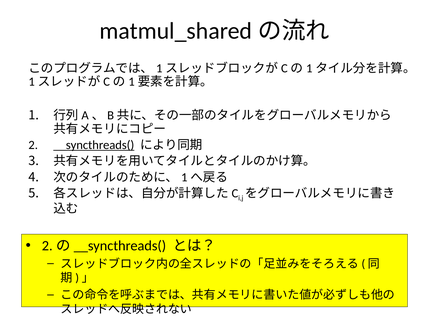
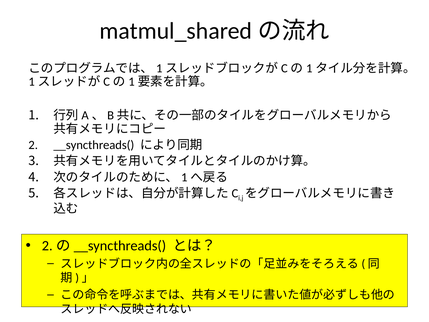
__syncthreads( underline: present -> none (94, 145)
